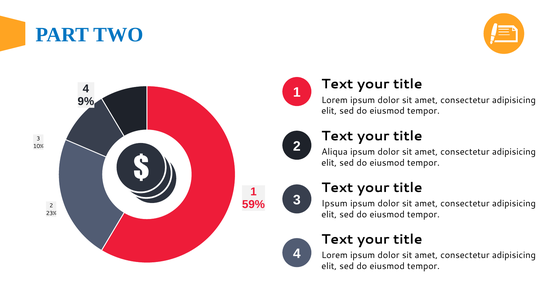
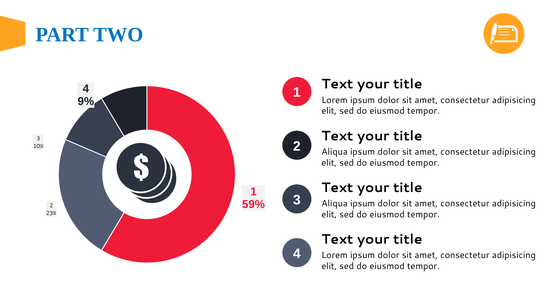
Ipsum: Ipsum -> Aliqua (335, 203)
